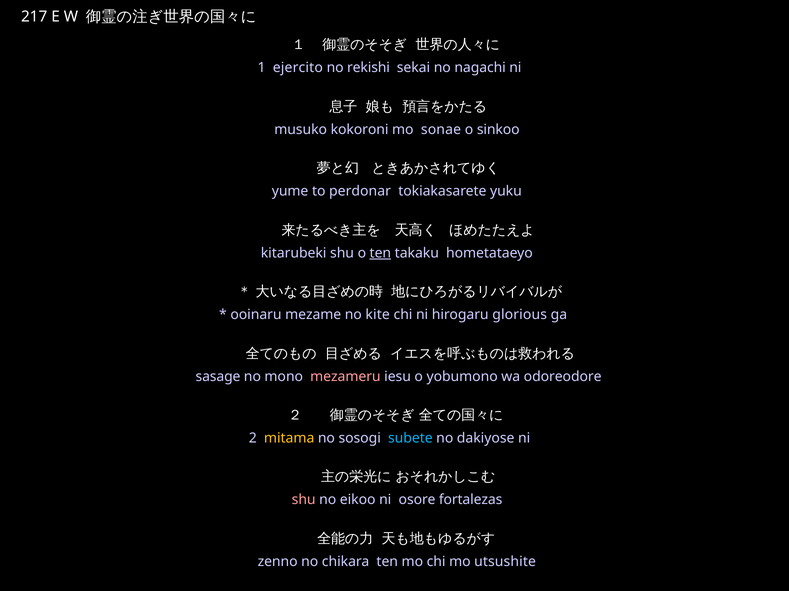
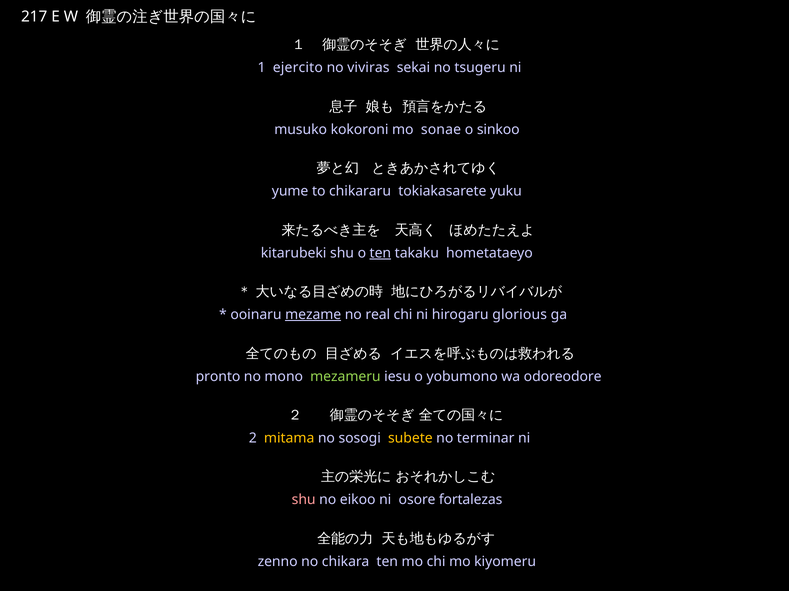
rekishi: rekishi -> viviras (368, 68)
nagachi: nagachi -> tsugeru (480, 68)
perdonar: perdonar -> chikararu (360, 191)
mezame underline: none -> present (313, 315)
kite: kite -> real (378, 315)
sasage: sasage -> pronto (218, 377)
mezameru colour: pink -> light green (345, 377)
subete colour: light blue -> yellow (410, 439)
dakiyose: dakiyose -> terminar (486, 439)
utsushite: utsushite -> kiyomeru (505, 562)
